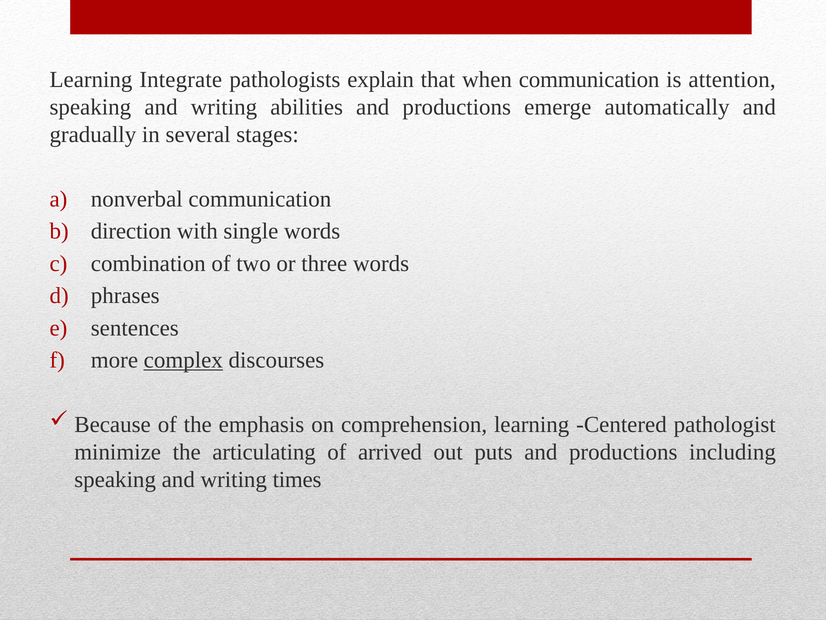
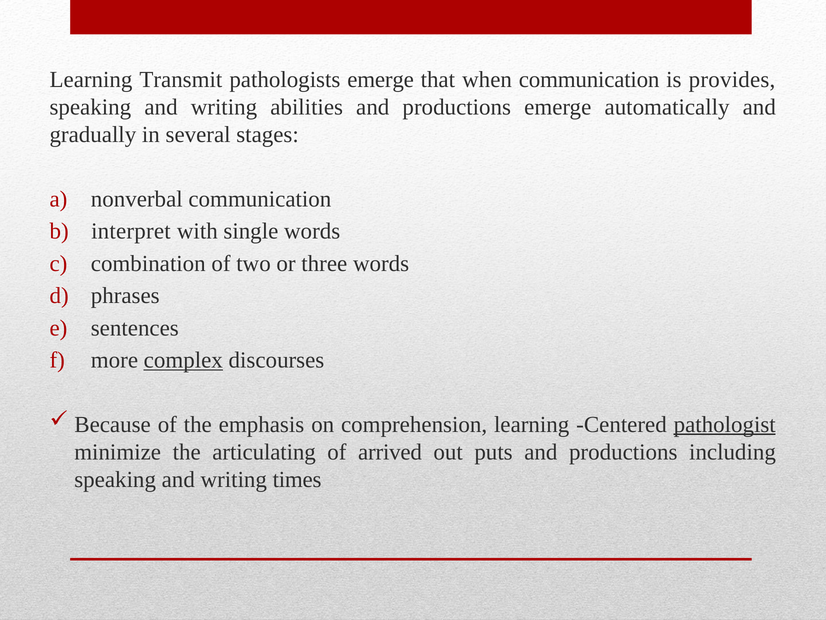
Integrate: Integrate -> Transmit (181, 80)
pathologists explain: explain -> emerge (381, 80)
attention: attention -> provides (732, 80)
direction: direction -> interpret (131, 231)
pathologist underline: none -> present (725, 424)
